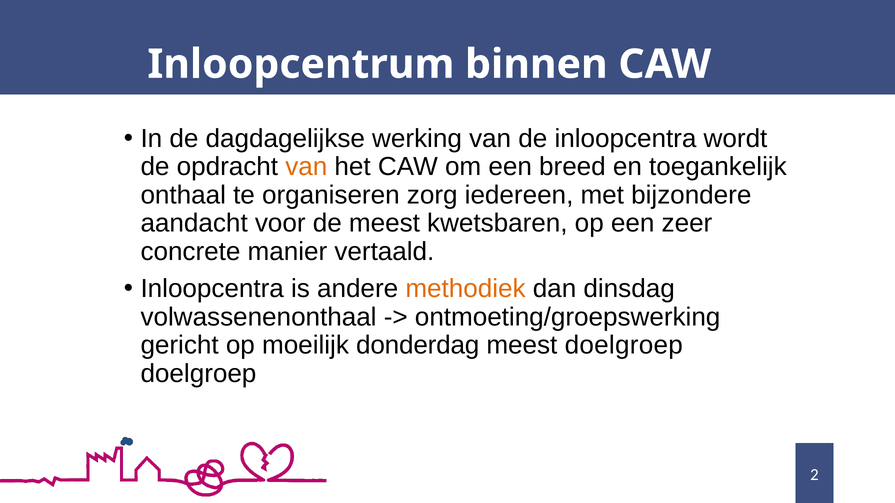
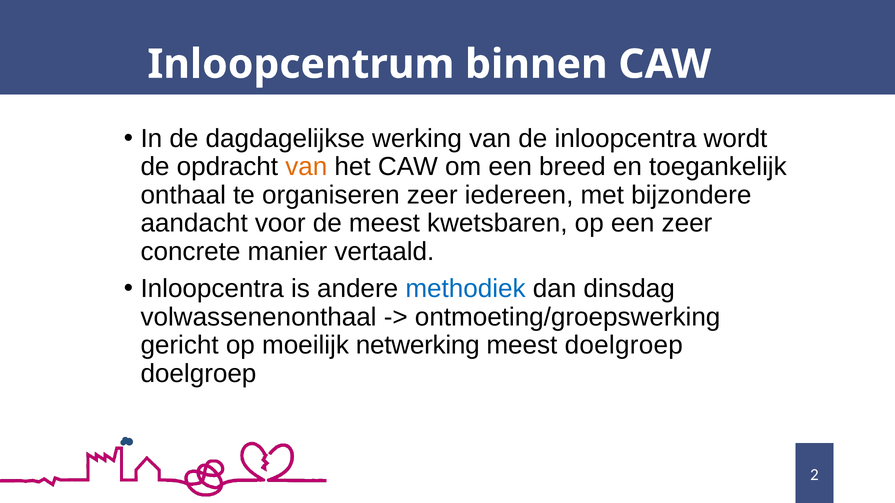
organiseren zorg: zorg -> zeer (432, 195)
methodiek colour: orange -> blue (465, 289)
donderdag: donderdag -> netwerking (418, 346)
